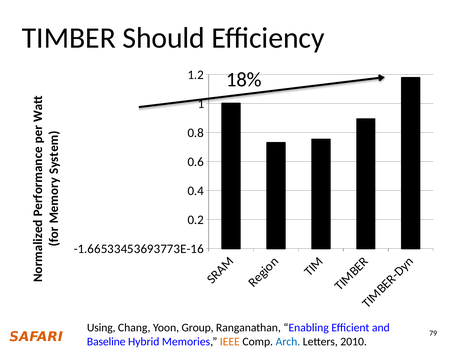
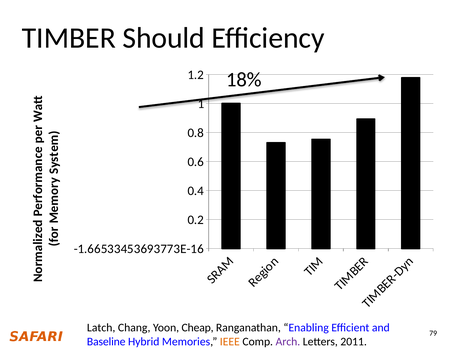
Using: Using -> Latch (101, 327)
Group: Group -> Cheap (198, 327)
Arch colour: blue -> purple (288, 341)
2010: 2010 -> 2011 (354, 341)
